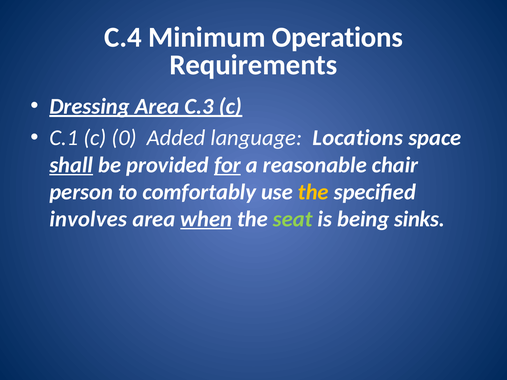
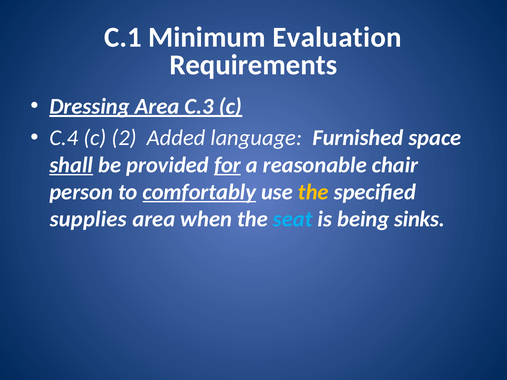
C.4: C.4 -> C.1 (123, 37)
Operations: Operations -> Evaluation (337, 37)
C.1: C.1 -> C.4 (64, 138)
0: 0 -> 2 (124, 138)
Locations: Locations -> Furnished (358, 138)
comfortably underline: none -> present (199, 192)
involves: involves -> supplies (88, 219)
when underline: present -> none (206, 219)
seat colour: light green -> light blue (293, 219)
